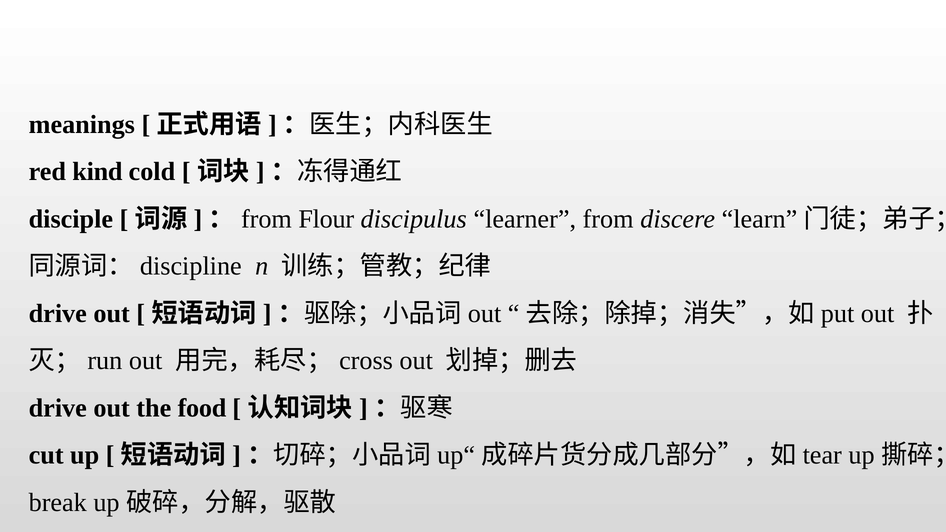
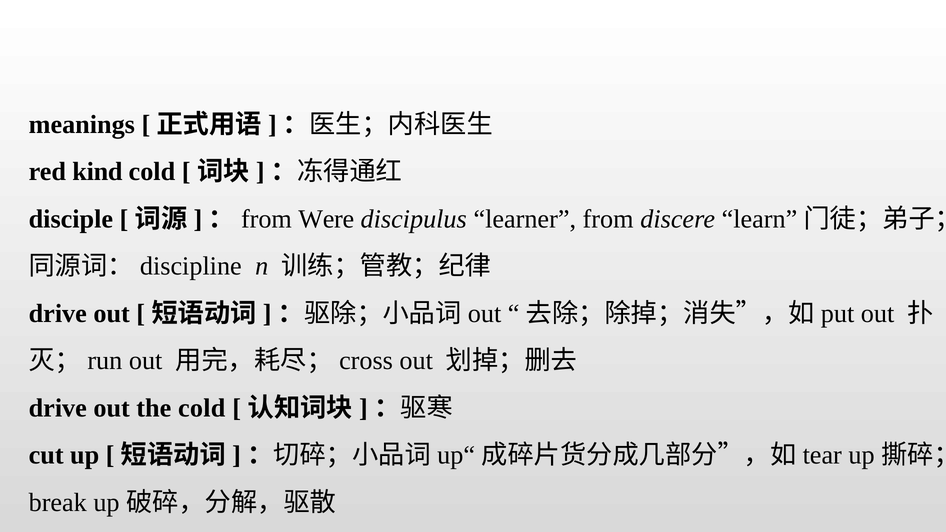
Flour: Flour -> Were (326, 219)
the food: food -> cold (202, 408)
